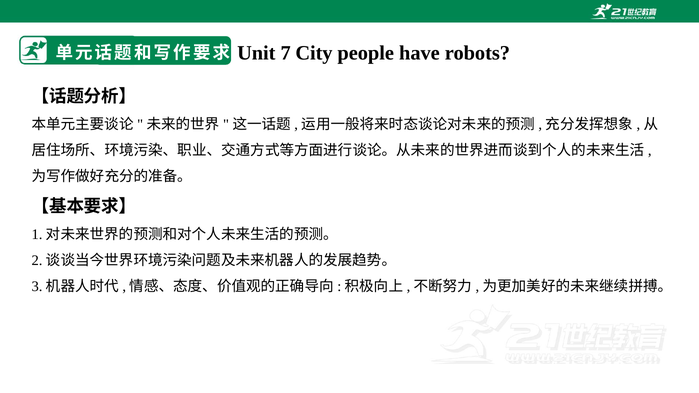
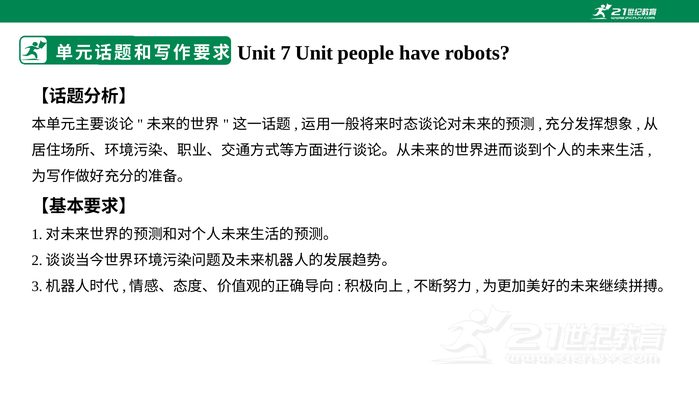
7 City: City -> Unit (314, 53)
